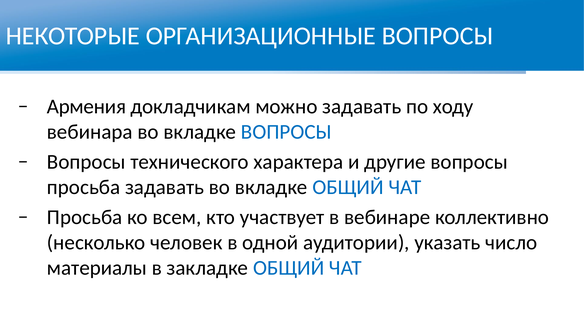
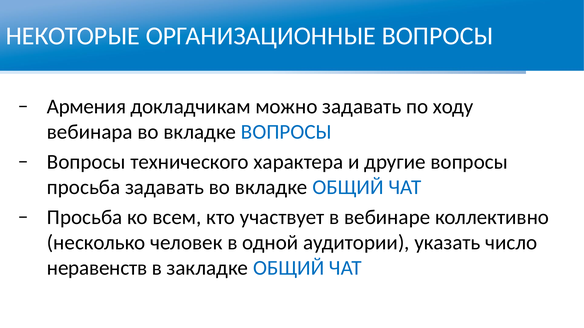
материалы: материалы -> неравенств (97, 268)
